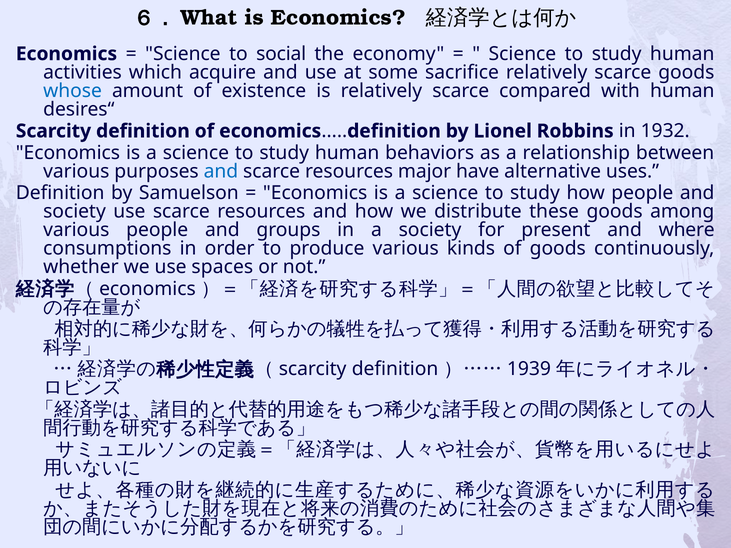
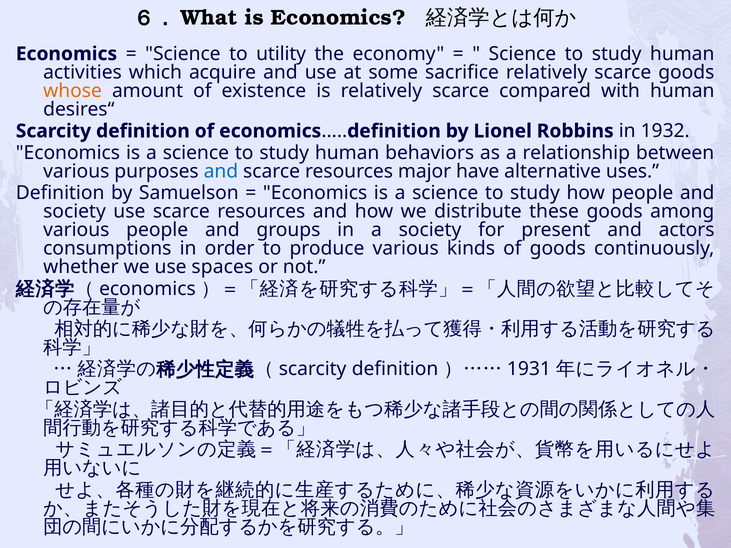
social: social -> utility (281, 54)
whose colour: blue -> orange (73, 91)
where: where -> actors (687, 230)
1939: 1939 -> 1931 (529, 369)
